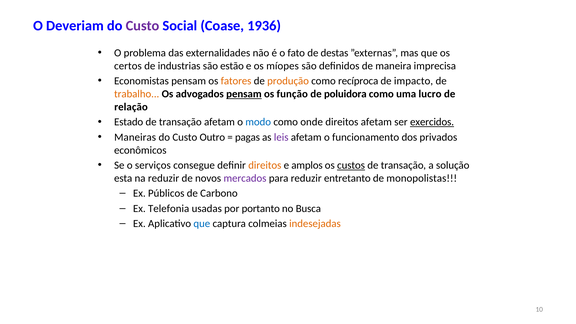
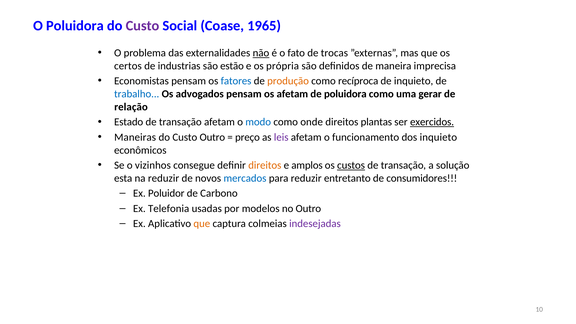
O Deveriam: Deveriam -> Poluidora (75, 26)
1936: 1936 -> 1965 (264, 26)
não underline: none -> present (261, 53)
destas: destas -> trocas (334, 53)
míopes: míopes -> própria (283, 66)
fatores colour: orange -> blue (236, 81)
de impacto: impacto -> inquieto (414, 81)
trabalho colour: orange -> blue (137, 94)
pensam underline: present -> none (244, 94)
os função: função -> afetam (292, 94)
lucro: lucro -> gerar (430, 94)
direitos afetam: afetam -> plantas (376, 122)
pagas: pagas -> preço (247, 137)
dos privados: privados -> inquieto (438, 137)
serviços: serviços -> vizinhos (153, 165)
mercados colour: purple -> blue (245, 178)
monopolistas: monopolistas -> consumidores (422, 178)
Públicos: Públicos -> Poluidor (166, 193)
portanto: portanto -> modelos (261, 208)
no Busca: Busca -> Outro (308, 208)
que colour: blue -> orange (202, 224)
indesejadas colour: orange -> purple (315, 224)
